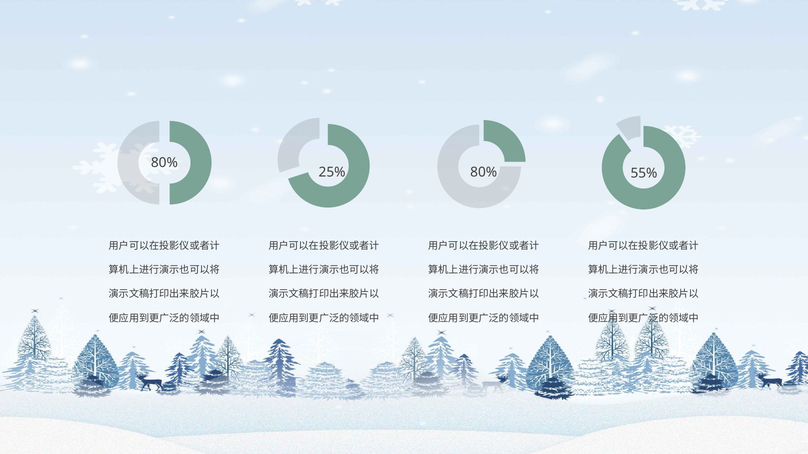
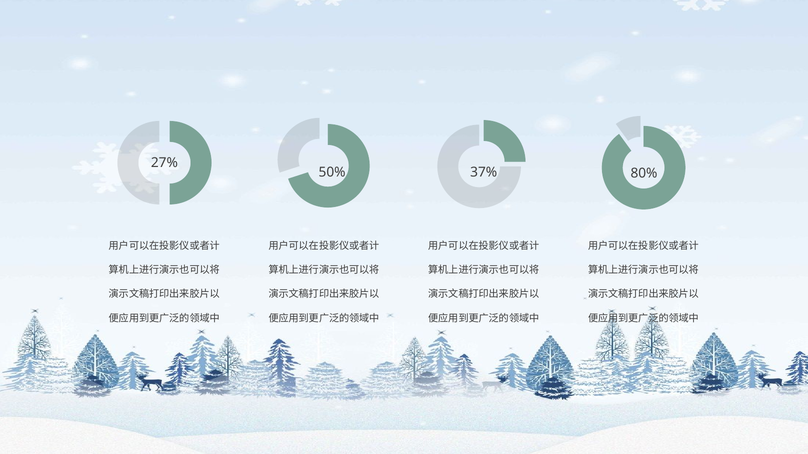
80%: 80% -> 27% (164, 163)
25%: 25% -> 50% (332, 172)
80%: 80% -> 37% (484, 172)
55%: 55% -> 80% (644, 173)
